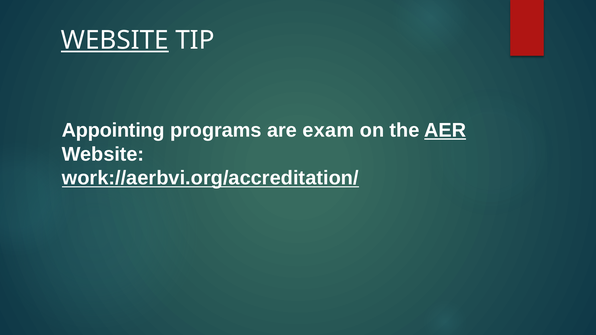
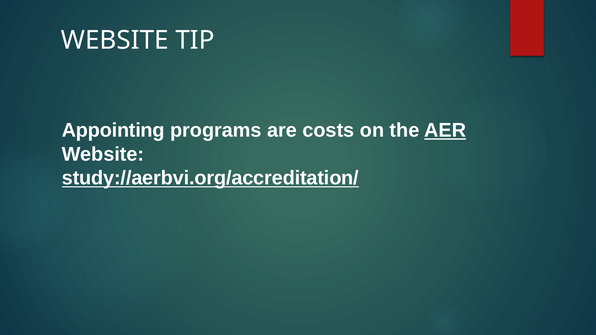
WEBSITE underline: present -> none (115, 40)
exam: exam -> costs (328, 131)
work://aerbvi.org/accreditation/: work://aerbvi.org/accreditation/ -> study://aerbvi.org/accreditation/ (210, 178)
